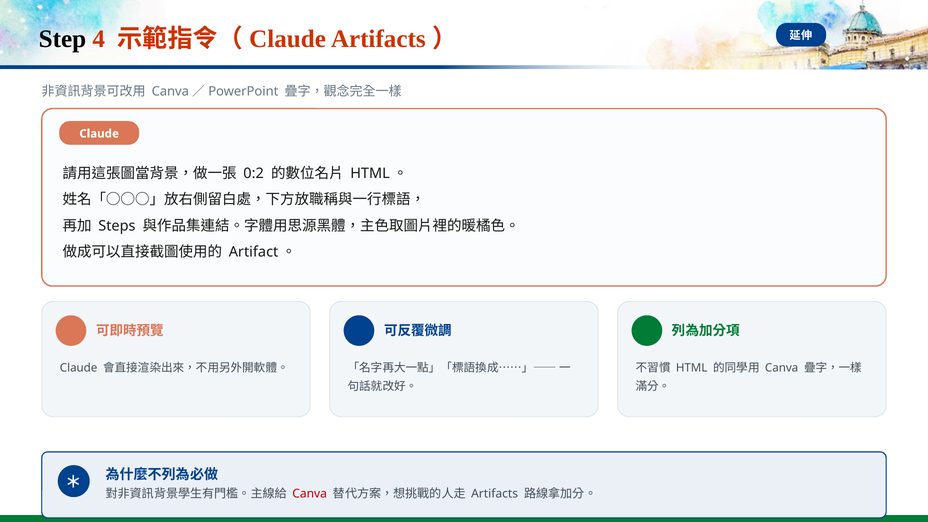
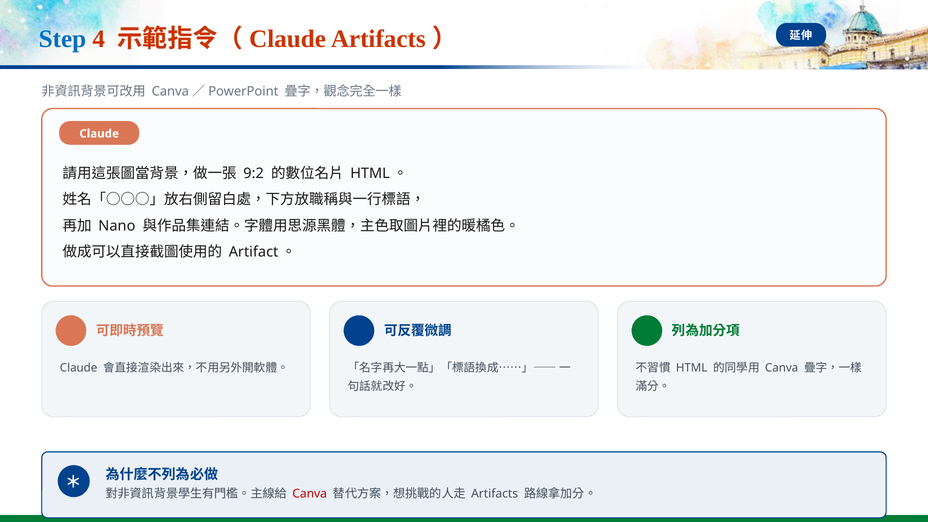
Step colour: black -> blue (62, 39)
0:2: 0:2 -> 9:2 (254, 174)
Steps: Steps -> Nano (117, 226)
